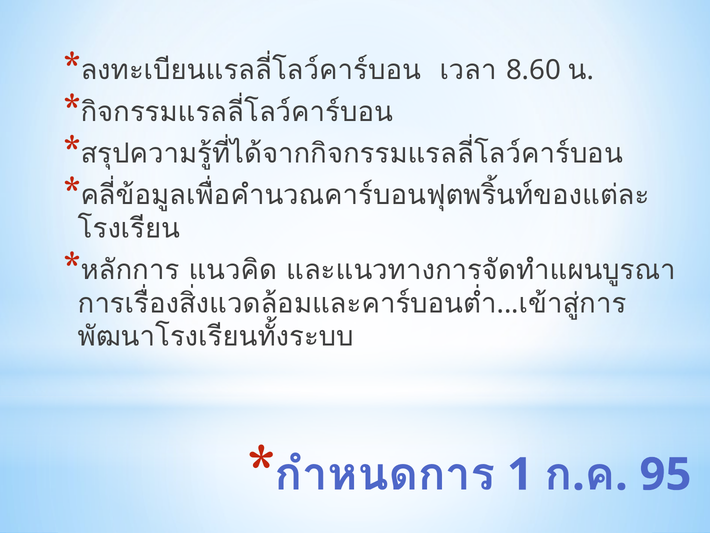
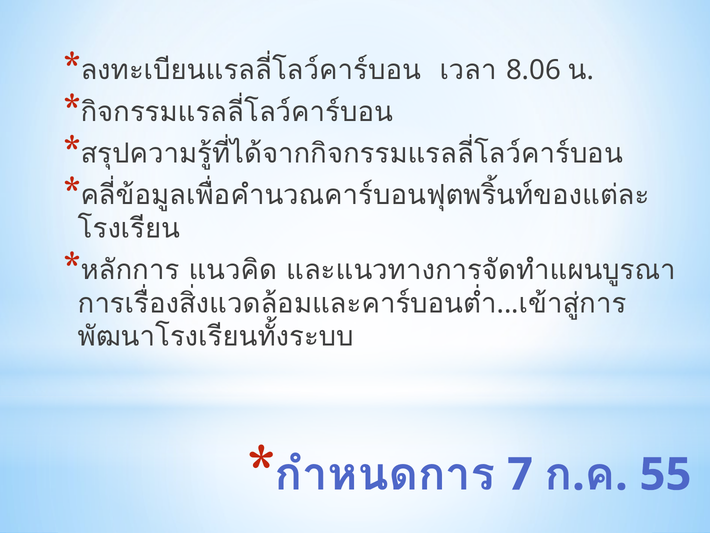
8.60: 8.60 -> 8.06 (534, 70)
1: 1 -> 7 (520, 474)
95: 95 -> 55 (665, 474)
